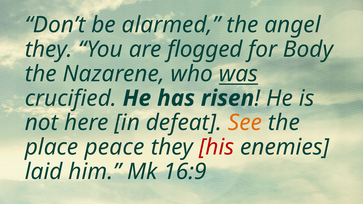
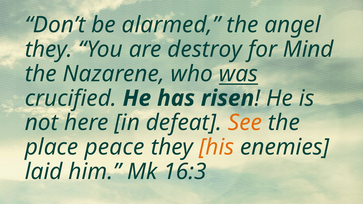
flogged: flogged -> destroy (205, 49)
Body: Body -> Mind (308, 49)
his colour: red -> orange (216, 147)
16:9: 16:9 -> 16:3 (185, 172)
